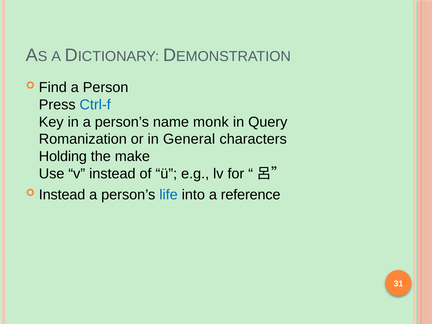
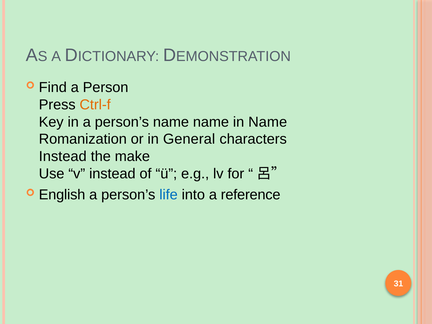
Ctrl-f colour: blue -> orange (95, 105)
name monk: monk -> name (211, 122)
in Query: Query -> Name (268, 122)
Holding: Holding -> Instead (63, 156)
Instead: Instead -> English (62, 195)
